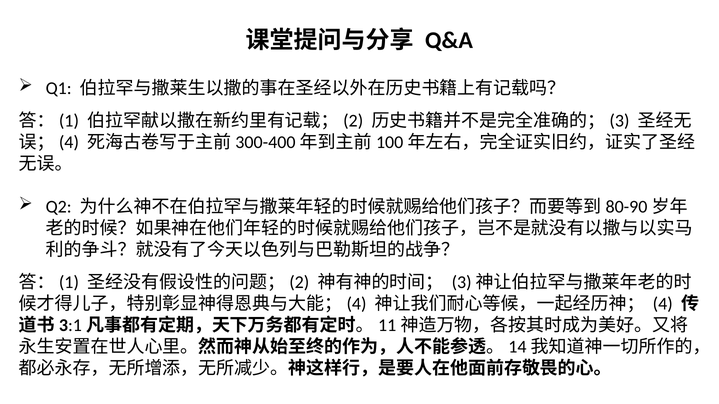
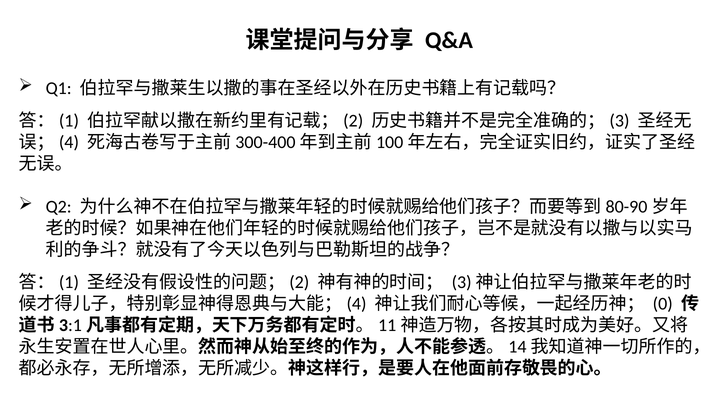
4: 4 -> 0 (663, 304)
